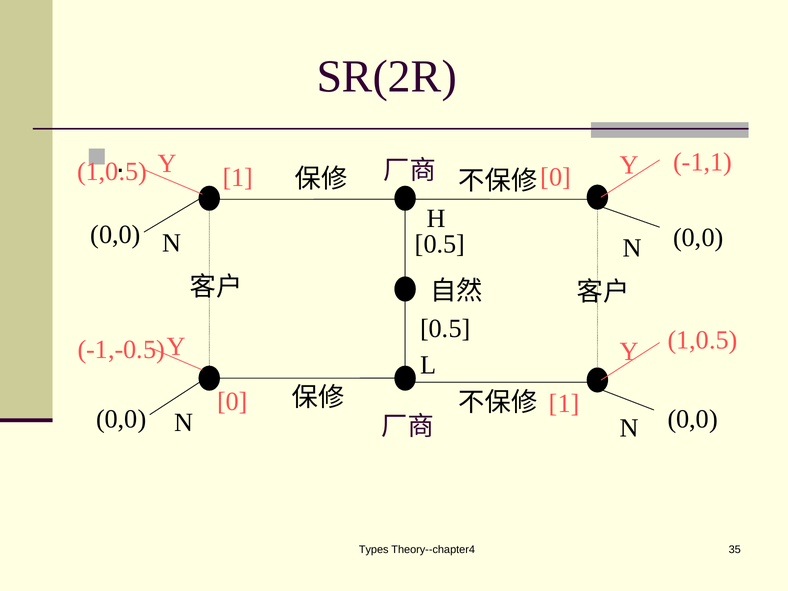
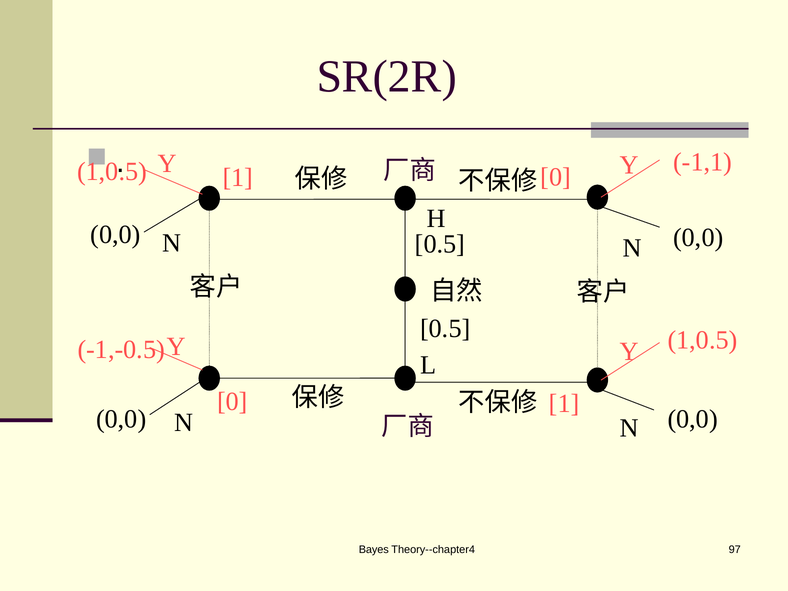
Types: Types -> Bayes (374, 550)
35: 35 -> 97 (735, 550)
